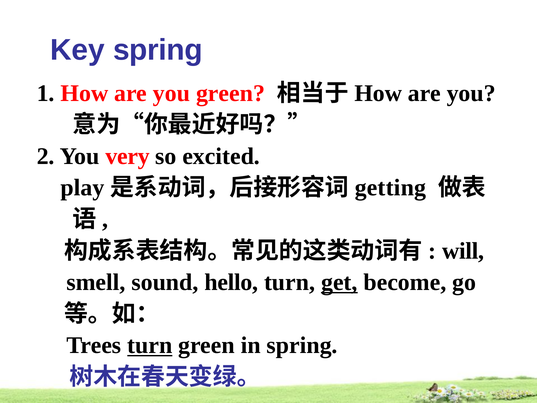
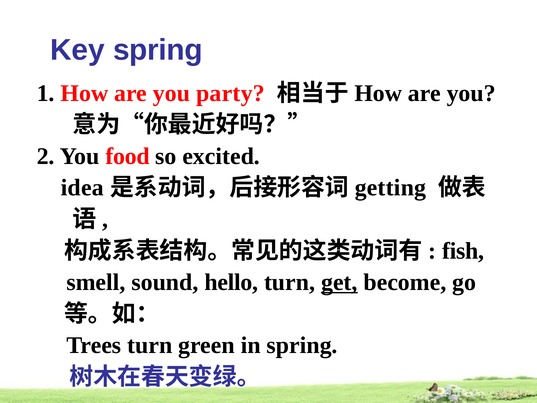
you green: green -> party (230, 93)
very: very -> food (128, 156)
play: play -> idea (82, 188)
will: will -> fish (463, 251)
turn underline: present -> none (150, 345)
